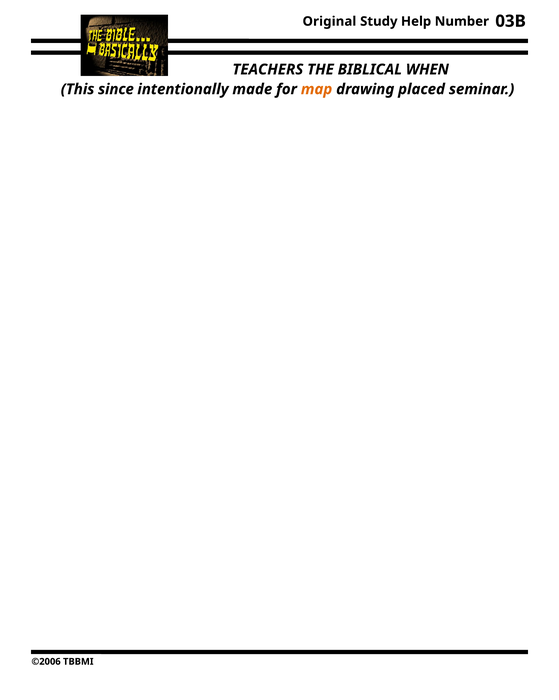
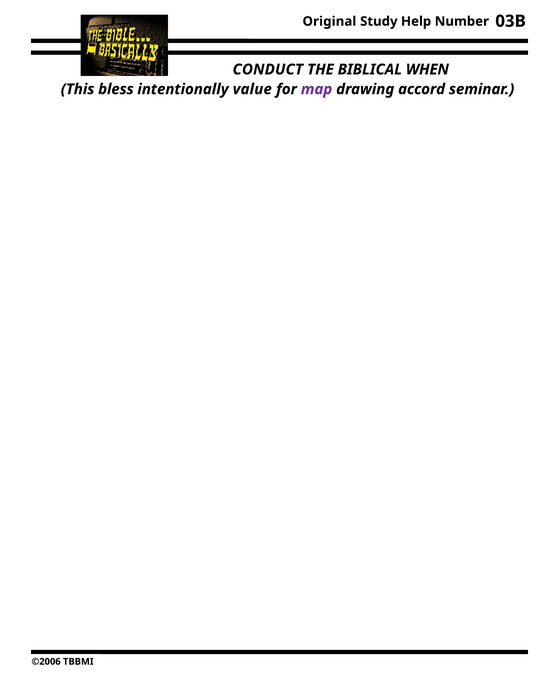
TEACHERS: TEACHERS -> CONDUCT (268, 69)
since: since -> bless (116, 89)
made: made -> value (252, 89)
map colour: orange -> purple (317, 89)
placed: placed -> accord (422, 89)
